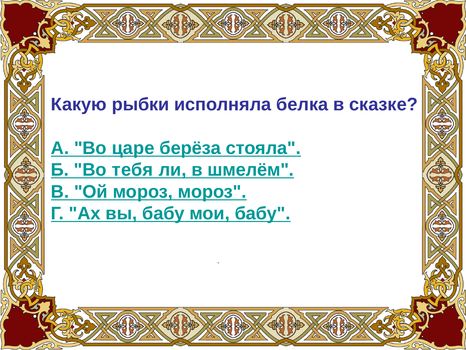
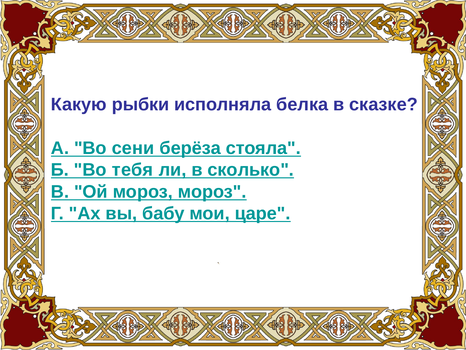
царе: царе -> сени (133, 148)
шмелём: шмелём -> сколько (251, 170)
мои бабу: бабу -> царе (263, 213)
